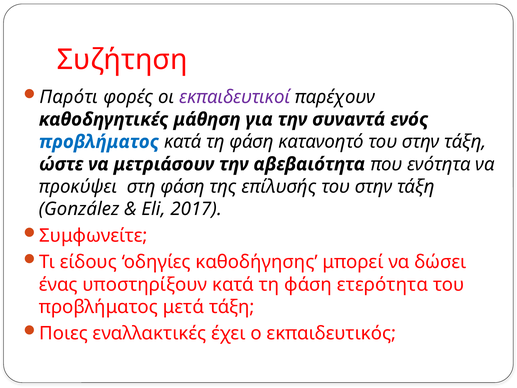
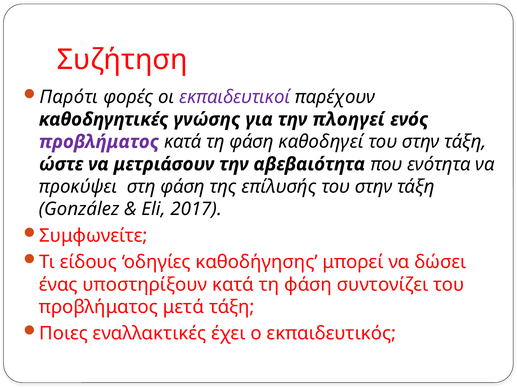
μάθηση: μάθηση -> γνώσης (207, 119)
συναντά: συναντά -> πλοηγεί (349, 119)
προβλήματος colour: blue -> purple (99, 142)
κατανοητό: κατανοητό -> καθοδηγεί (321, 142)
ετερότητα: ετερότητα -> συντονίζει (383, 284)
